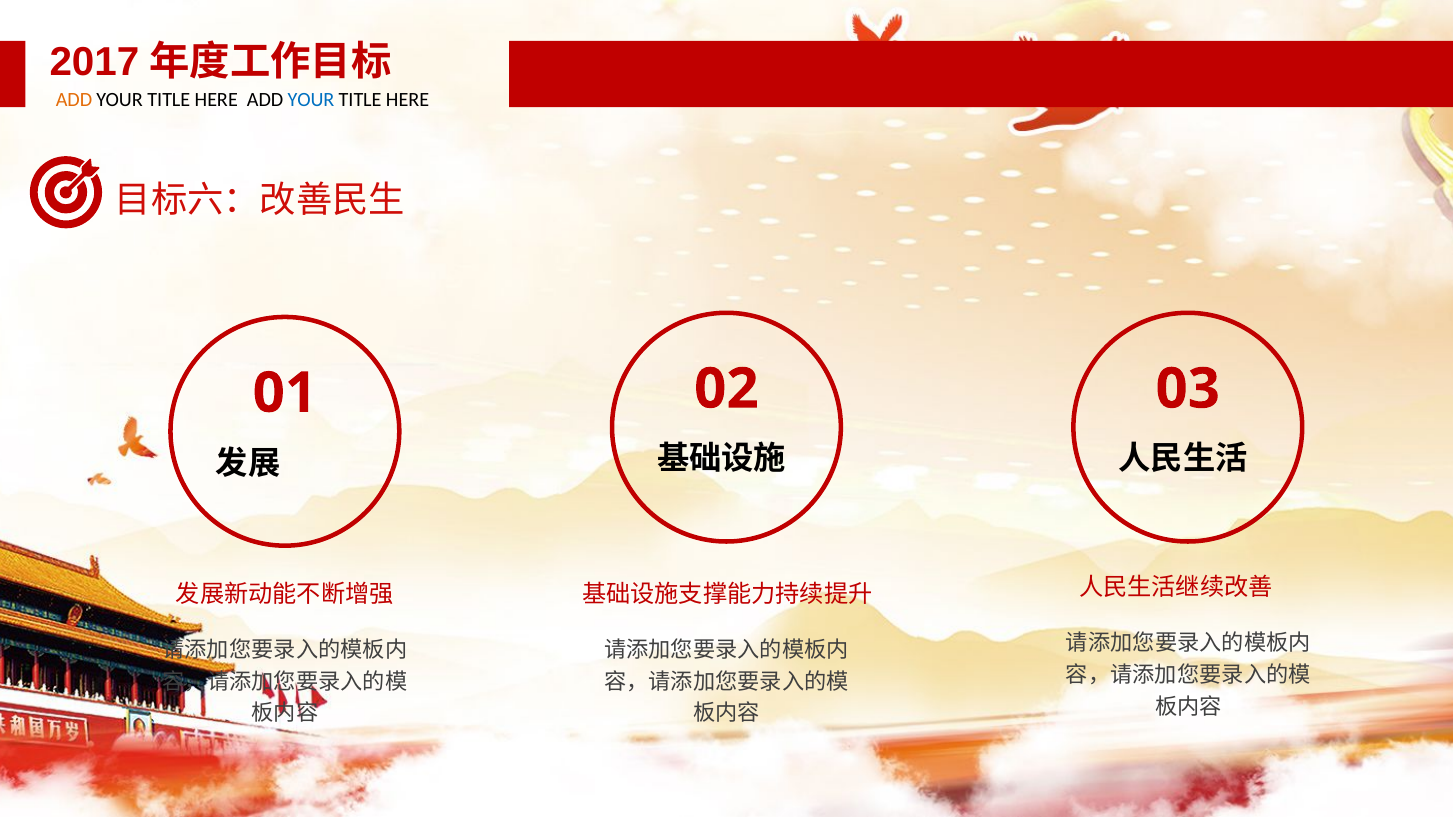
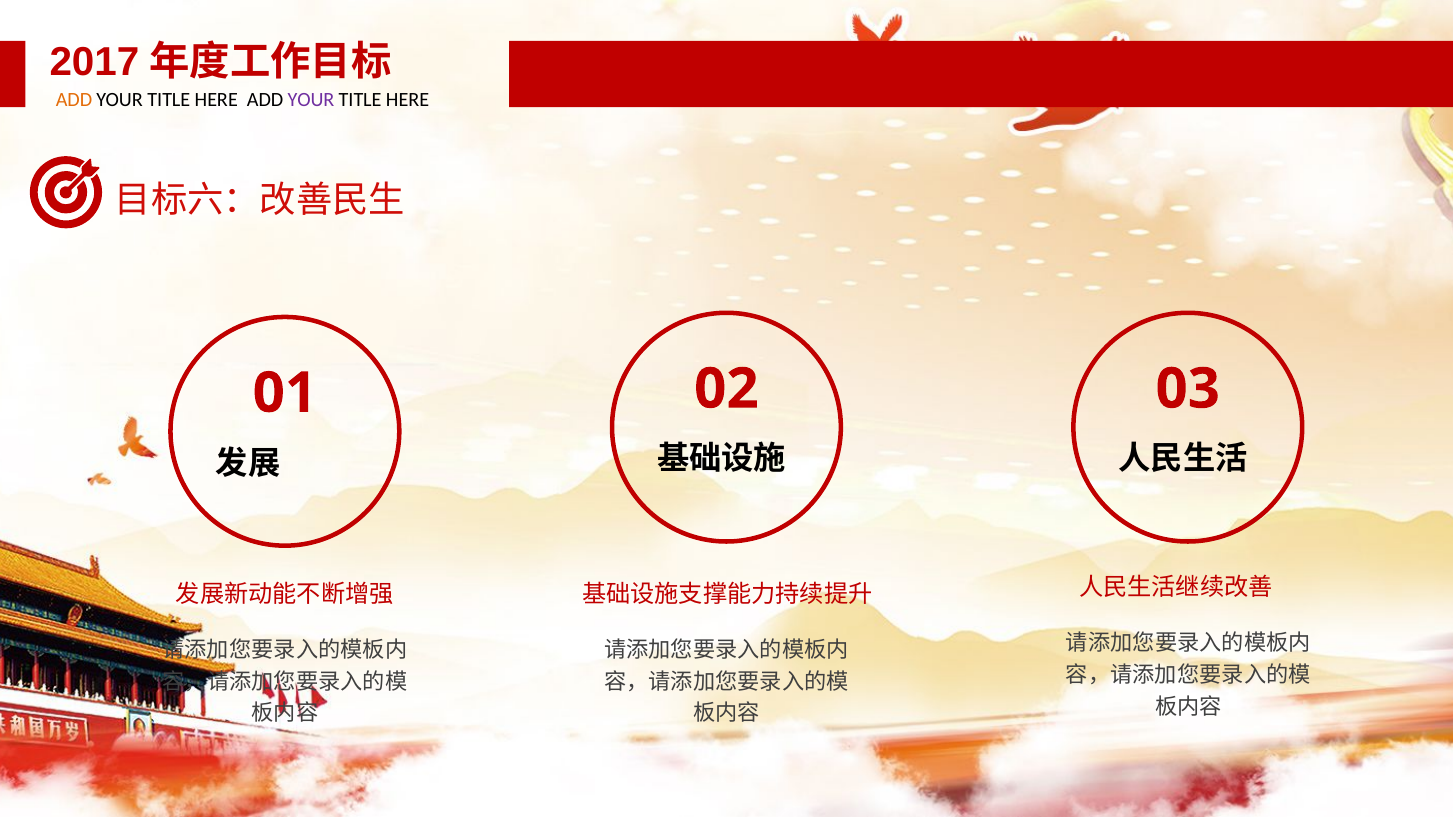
YOUR colour: blue -> purple (311, 99)
